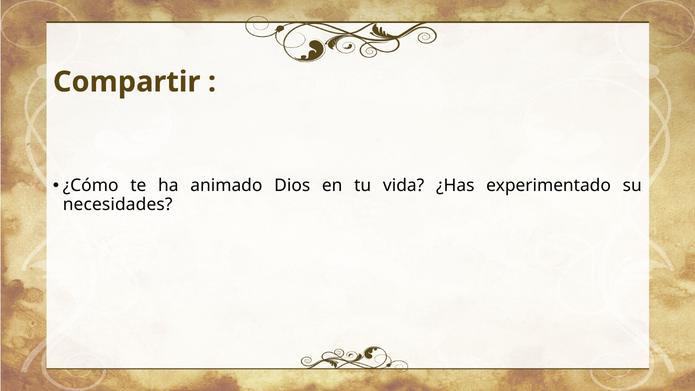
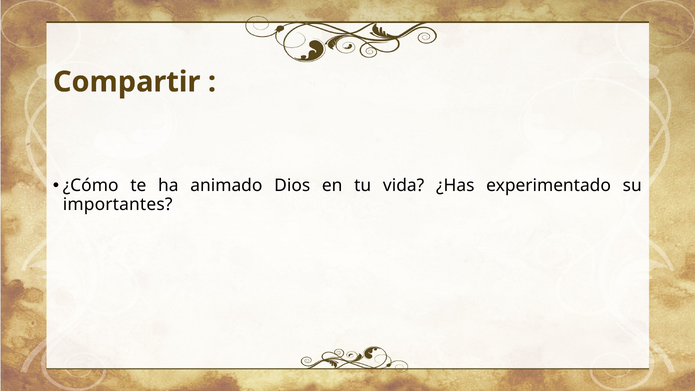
necesidades: necesidades -> importantes (118, 204)
